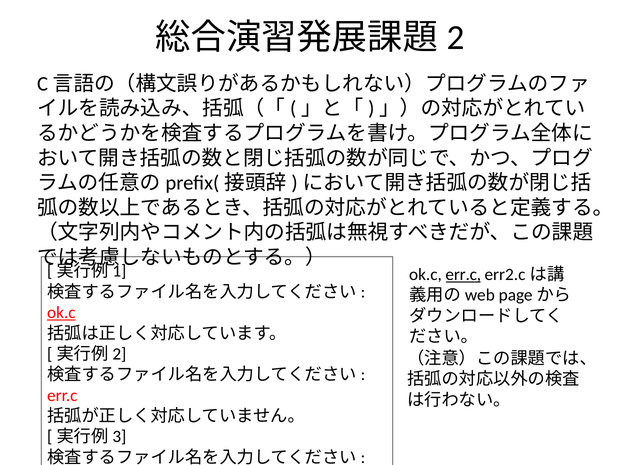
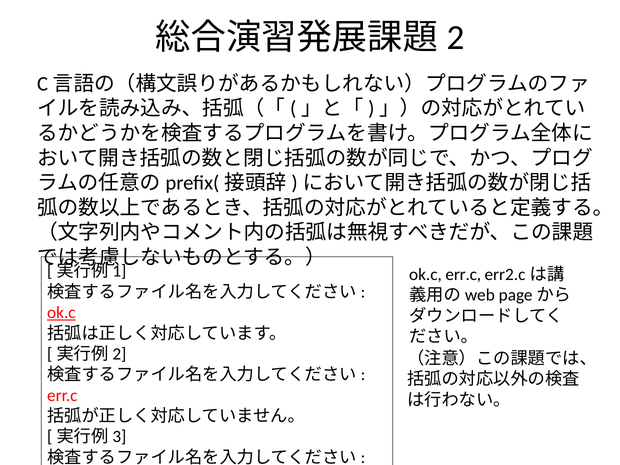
err.c underline: present -> none (463, 275)
